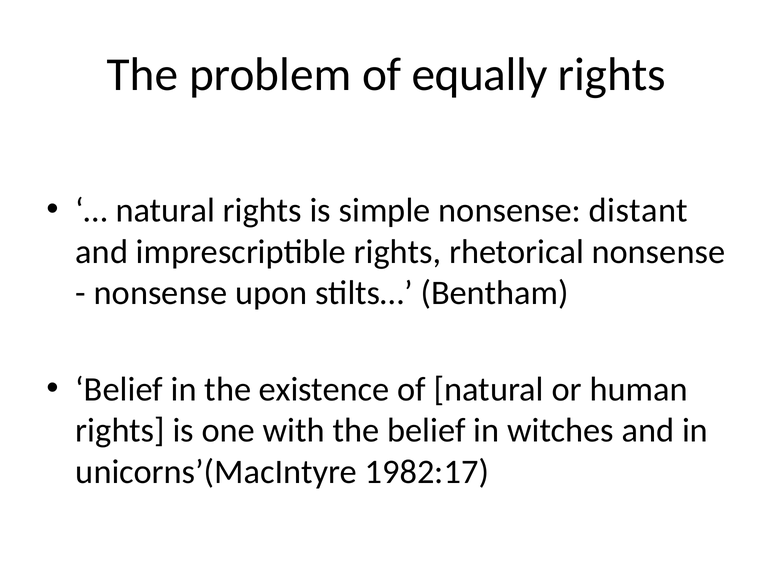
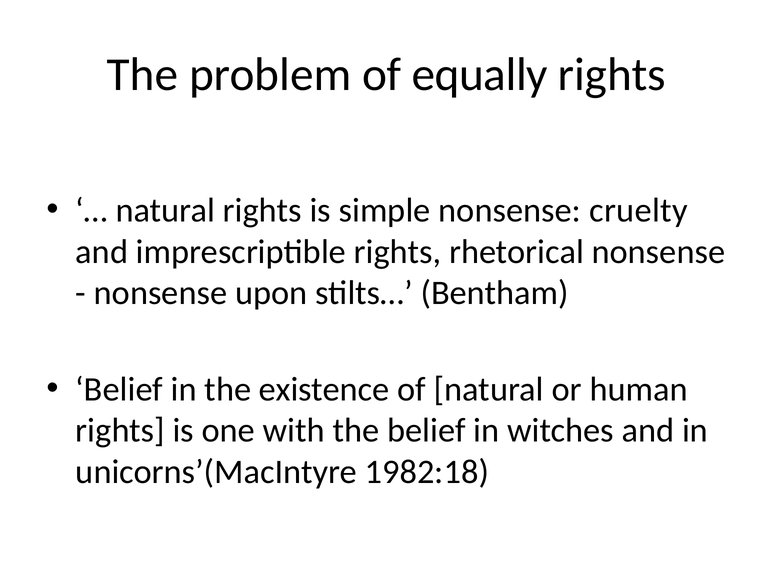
distant: distant -> cruelty (638, 211)
1982:17: 1982:17 -> 1982:18 (427, 472)
